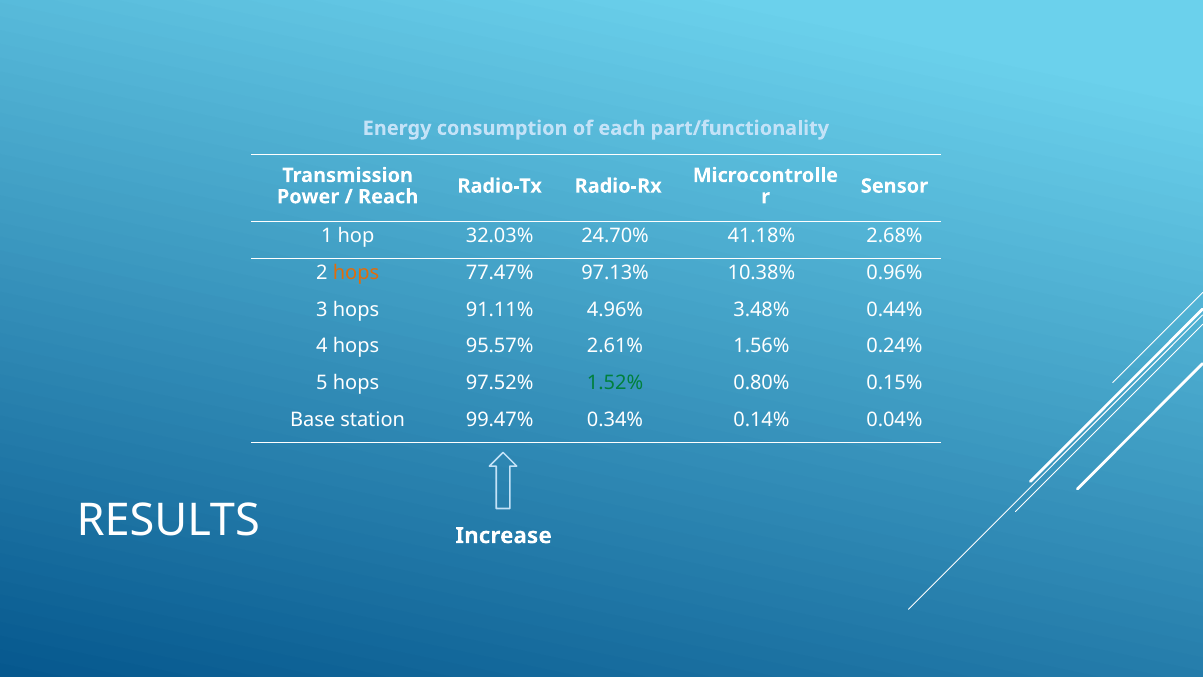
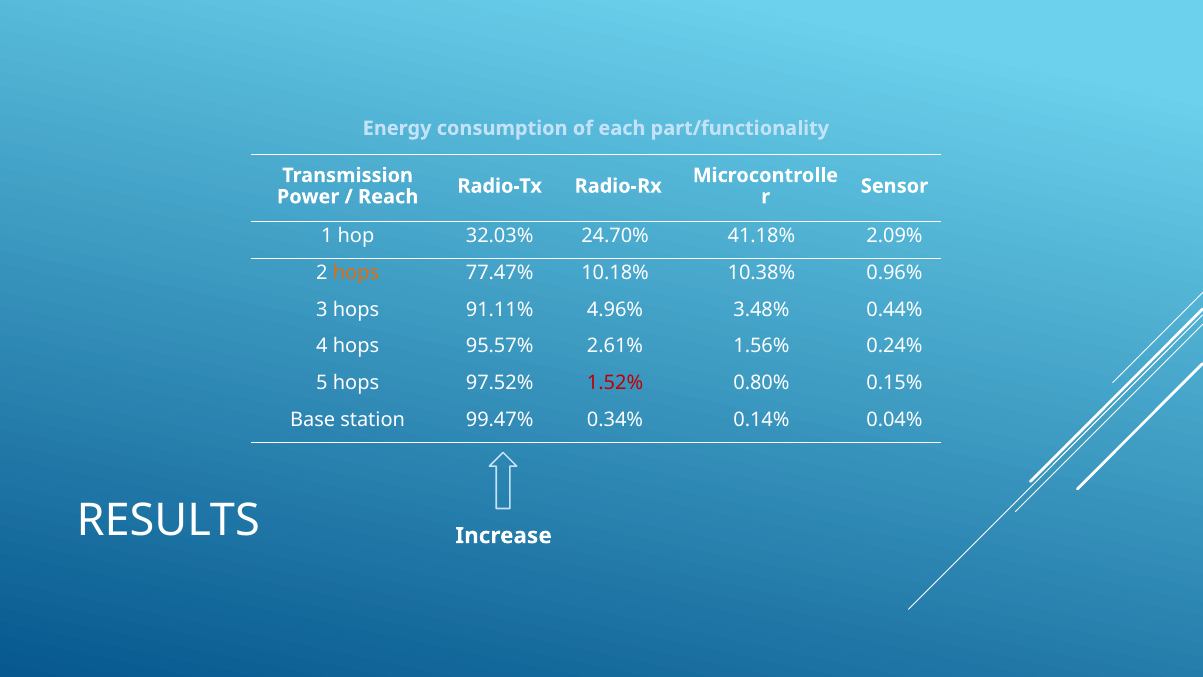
2.68%: 2.68% -> 2.09% (894, 236)
97.13%: 97.13% -> 10.18% (615, 273)
1.52% colour: green -> red (615, 383)
